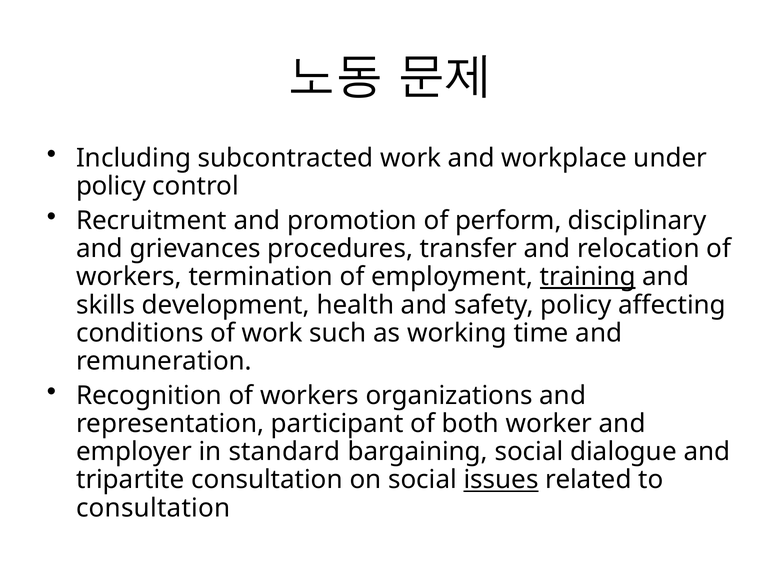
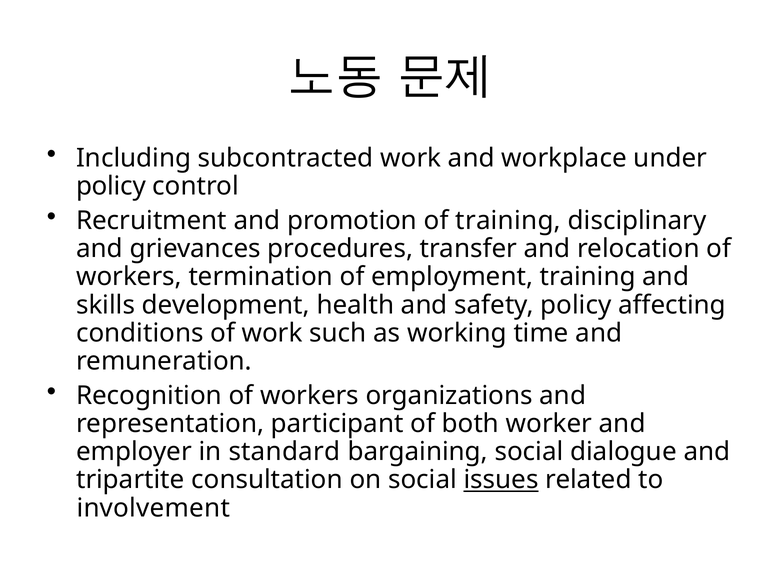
of perform: perform -> training (508, 220)
training underline: present -> none (588, 277)
consultation: consultation -> involvement (153, 508)
